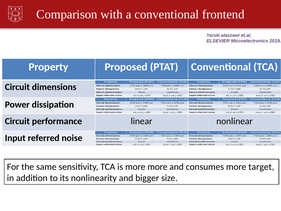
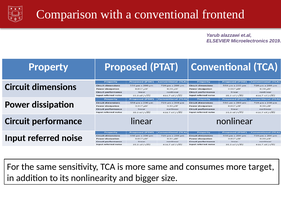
more more: more -> same (157, 167)
